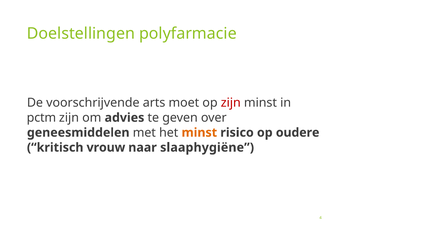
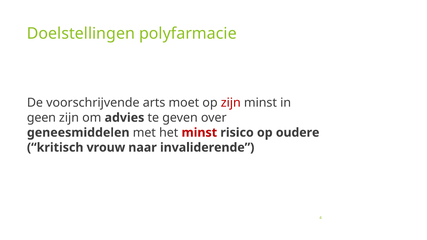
pctm: pctm -> geen (41, 118)
minst colour: orange -> red (199, 133)
slaaphygiëne: slaaphygiëne -> invaliderende (207, 148)
